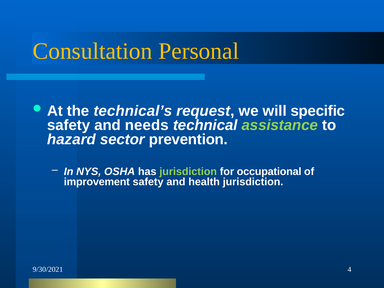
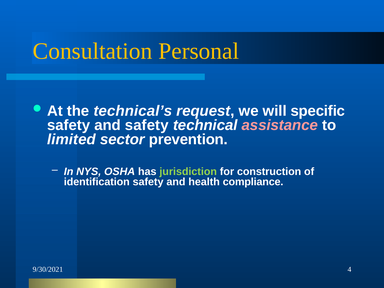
and needs: needs -> safety (147, 125)
assistance colour: light green -> pink (280, 125)
hazard: hazard -> limited (71, 140)
occupational: occupational -> construction (269, 172)
improvement: improvement -> identification (97, 182)
health jurisdiction: jurisdiction -> compliance (253, 182)
